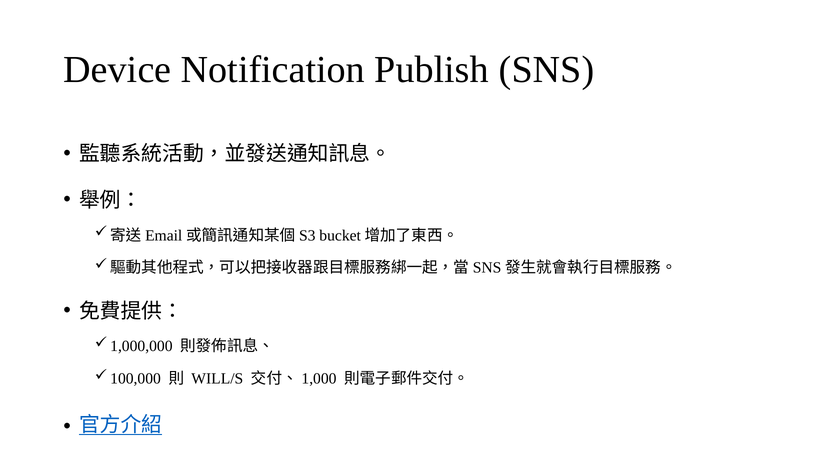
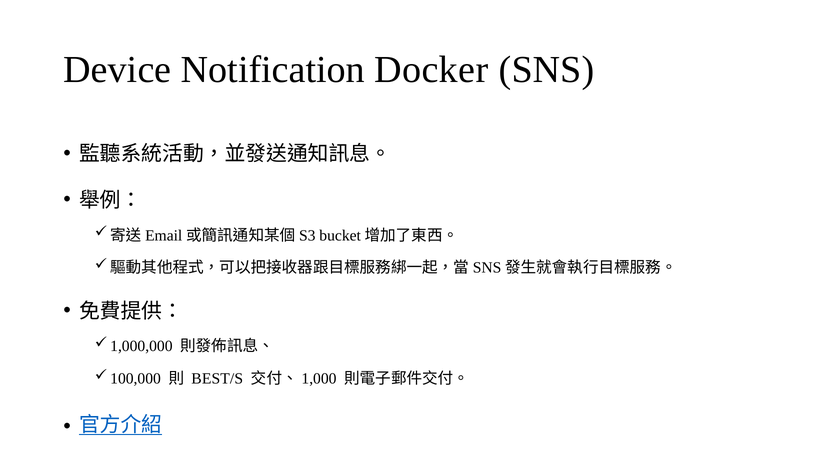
Publish: Publish -> Docker (431, 70)
WILL/S: WILL/S -> BEST/S (217, 379)
